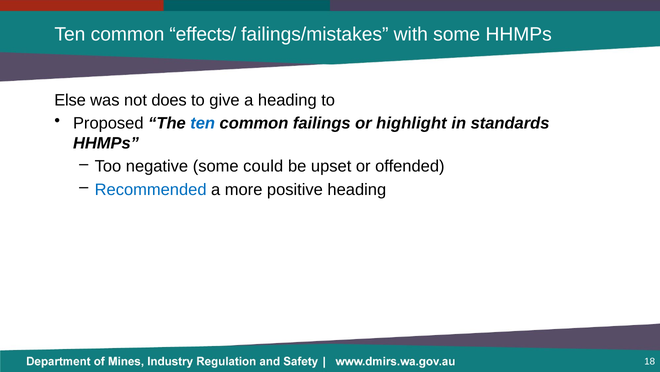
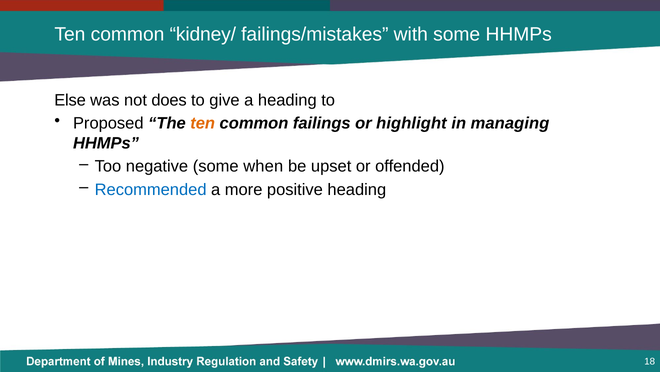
effects/: effects/ -> kidney/ (203, 34)
ten colour: blue -> orange (203, 123)
standards: standards -> managing (510, 123)
could: could -> when (263, 166)
